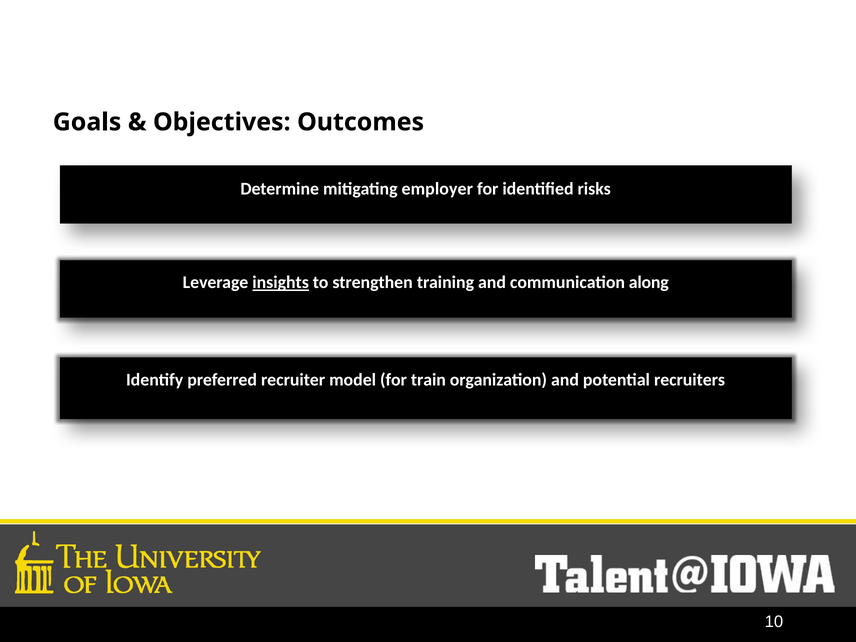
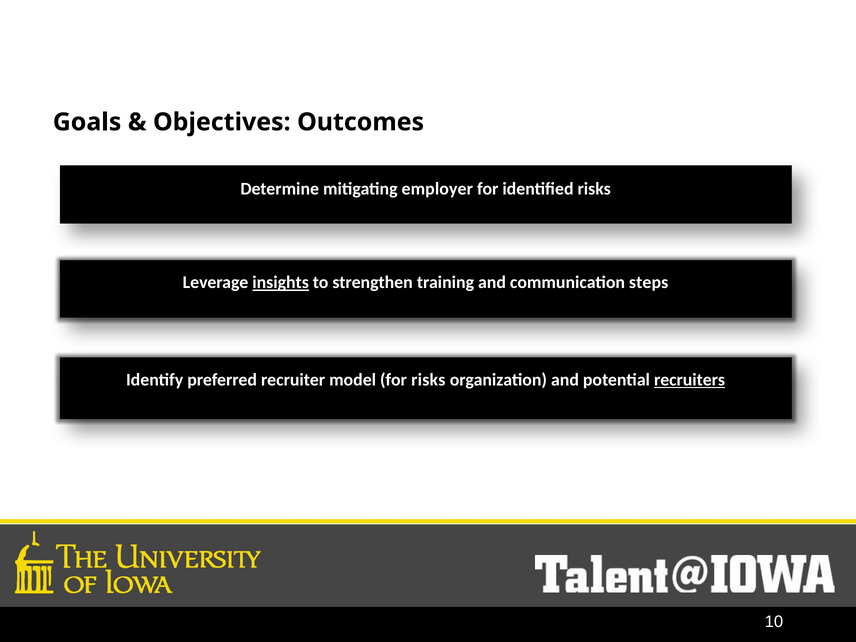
along: along -> steps (649, 283)
for train: train -> risks (428, 380)
recruiters underline: none -> present (690, 380)
